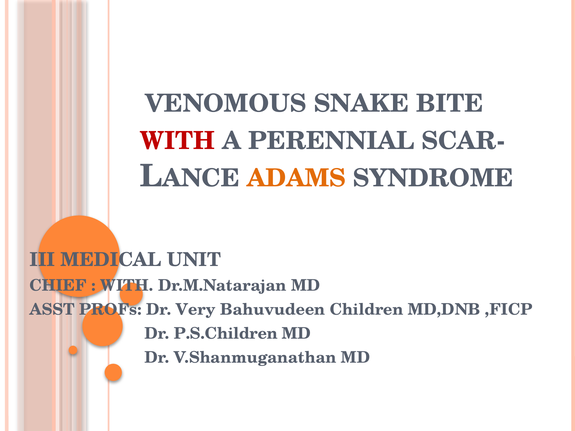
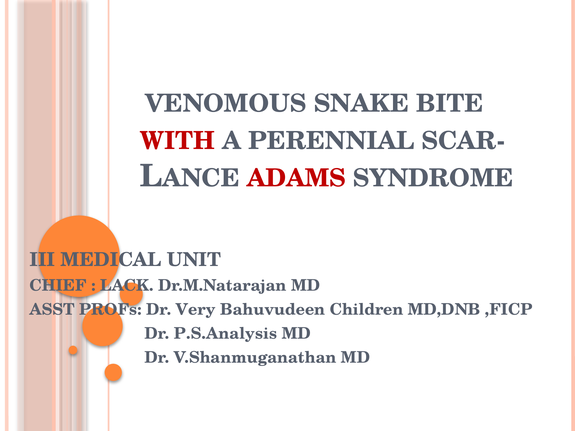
ADAMS colour: orange -> red (296, 178)
WITH: WITH -> LACK (127, 286)
P.S.Children: P.S.Children -> P.S.Analysis (226, 334)
